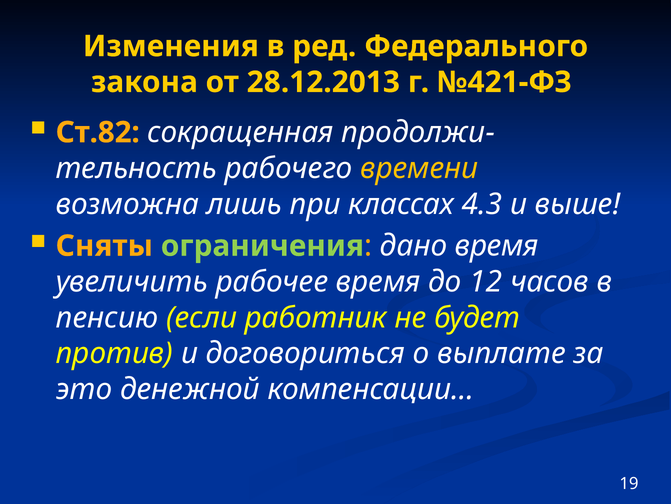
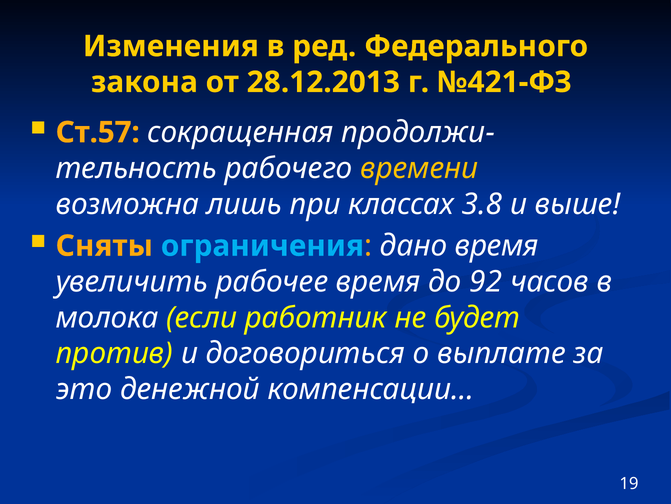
Ст.82: Ст.82 -> Ст.57 (98, 132)
4.3: 4.3 -> 3.8 (482, 204)
ограничения colour: light green -> light blue (262, 246)
12: 12 -> 92 (486, 281)
пенсию: пенсию -> молока (107, 317)
